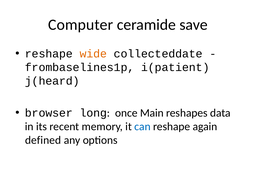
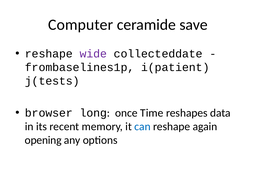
wide colour: orange -> purple (93, 54)
j(heard: j(heard -> j(tests (52, 81)
Main: Main -> Time (152, 113)
defined: defined -> opening (43, 140)
